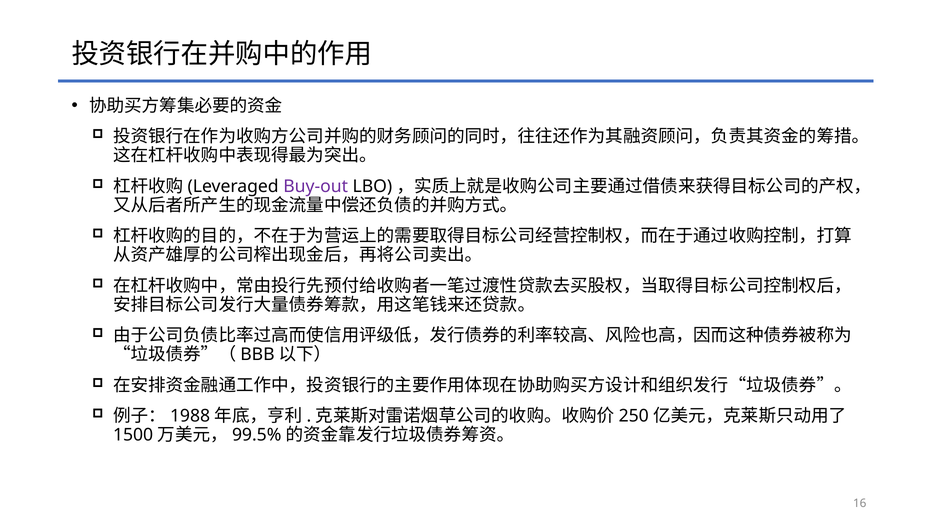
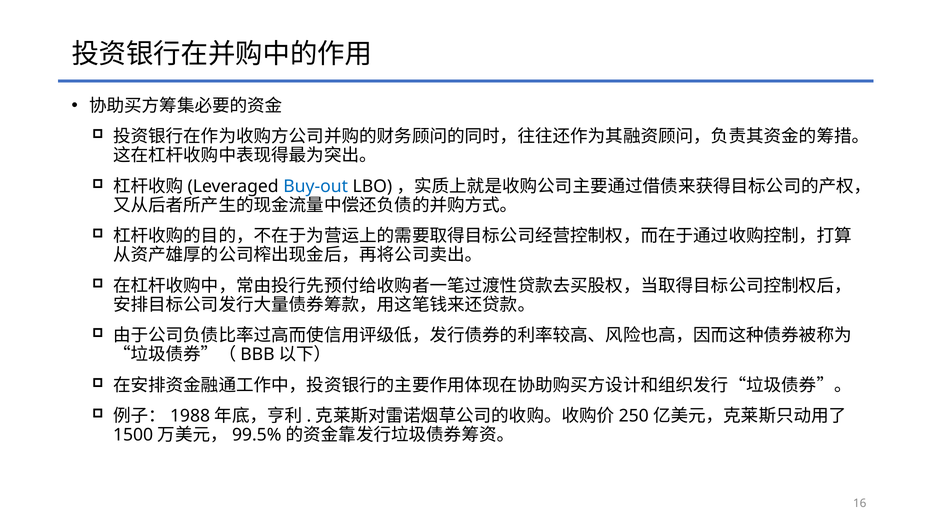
Buy-out colour: purple -> blue (316, 186)
